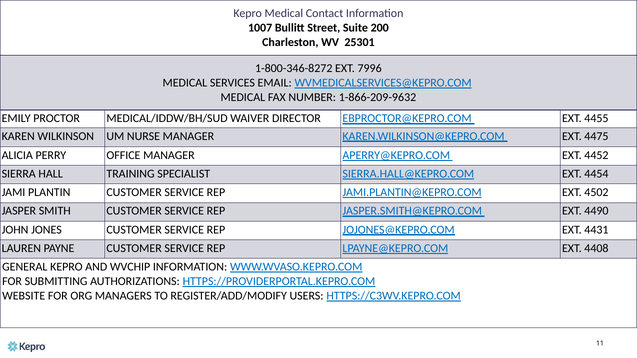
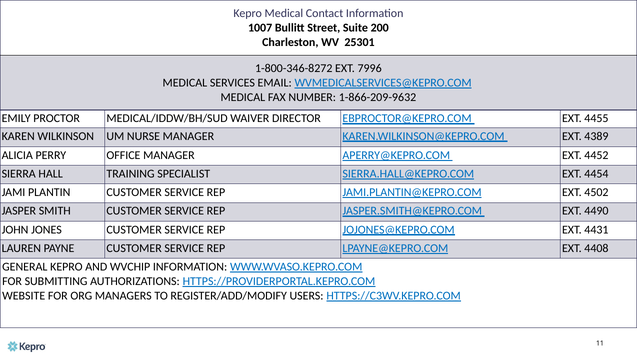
4475: 4475 -> 4389 (596, 136)
